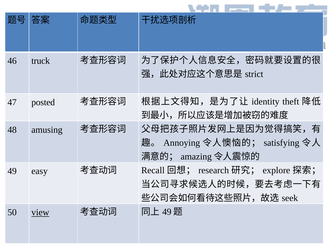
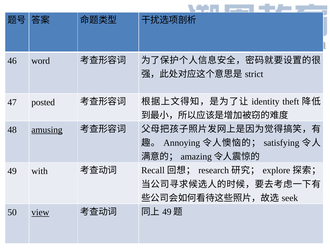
truck: truck -> word (41, 61)
amusing underline: none -> present (47, 130)
easy: easy -> with (40, 171)
